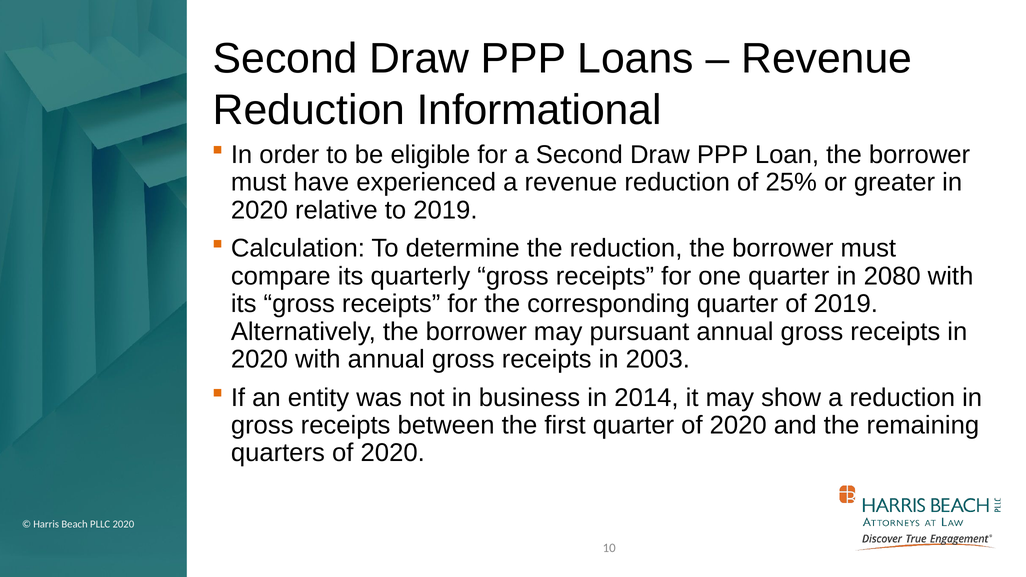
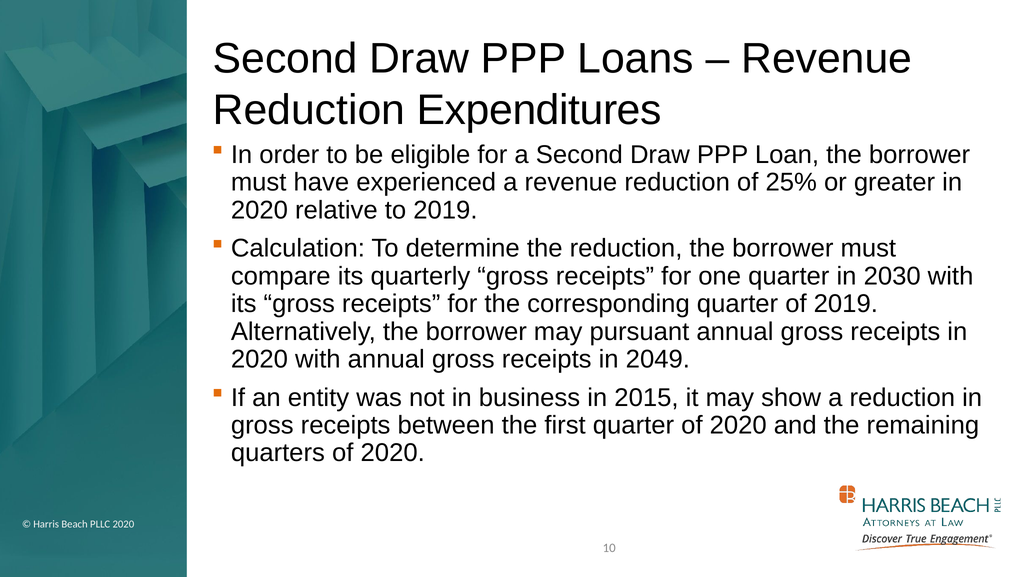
Informational: Informational -> Expenditures (539, 110)
2080: 2080 -> 2030 (892, 276)
2003: 2003 -> 2049 (658, 359)
2014: 2014 -> 2015 (646, 398)
